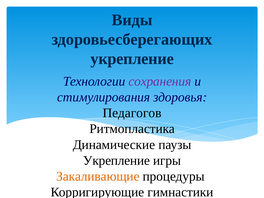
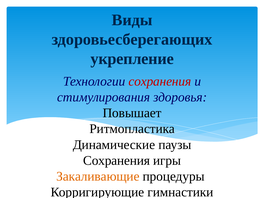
сохранения colour: purple -> red (160, 81)
Педагогов: Педагогов -> Повышает (132, 113)
Укрепление: Укрепление -> Сохранения (117, 160)
